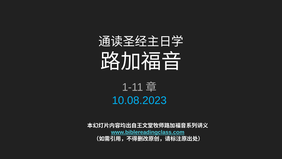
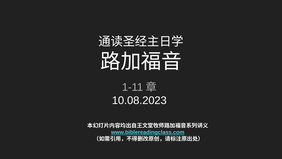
10.08.2023 colour: light blue -> white (139, 100)
